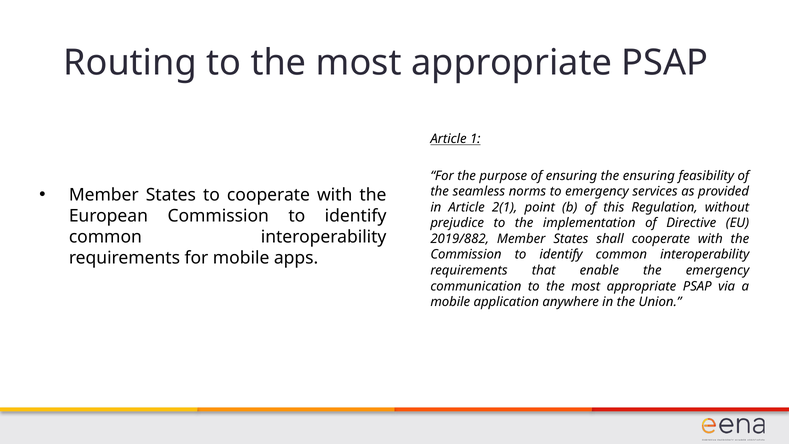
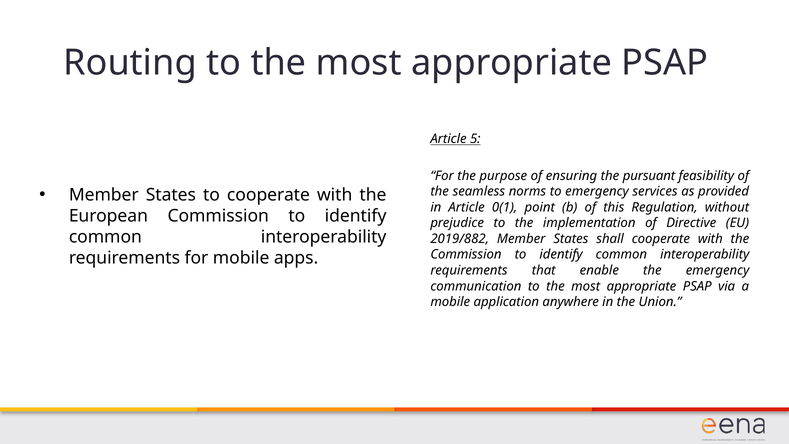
1: 1 -> 5 (475, 139)
the ensuring: ensuring -> pursuant (649, 176)
2(1: 2(1 -> 0(1 (505, 207)
